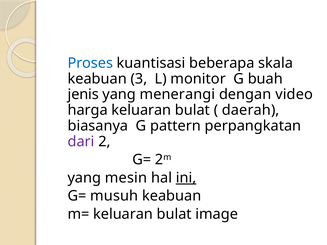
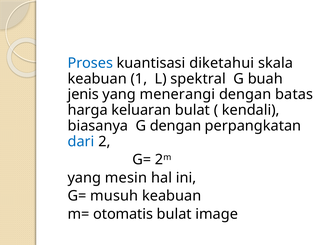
beberapa: beberapa -> diketahui (222, 63)
3: 3 -> 1 (139, 79)
monitor: monitor -> spektral (198, 79)
video: video -> batas (294, 95)
daerah: daerah -> kendali (251, 110)
G pattern: pattern -> dengan (176, 126)
dari colour: purple -> blue (81, 142)
ini underline: present -> none (186, 178)
m= keluaran: keluaran -> otomatis (123, 214)
